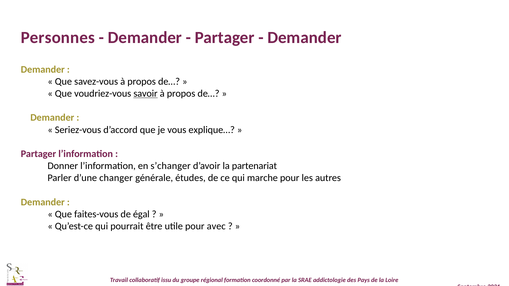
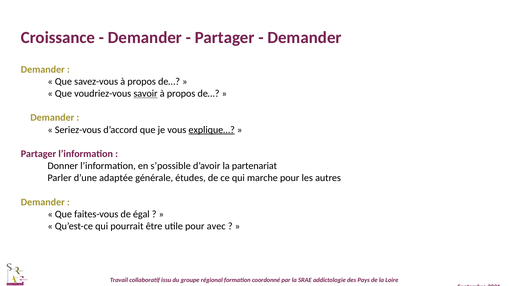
Personnes: Personnes -> Croissance (58, 38)
explique… underline: none -> present (212, 130)
s’changer: s’changer -> s’possible (171, 166)
changer: changer -> adaptée (116, 178)
